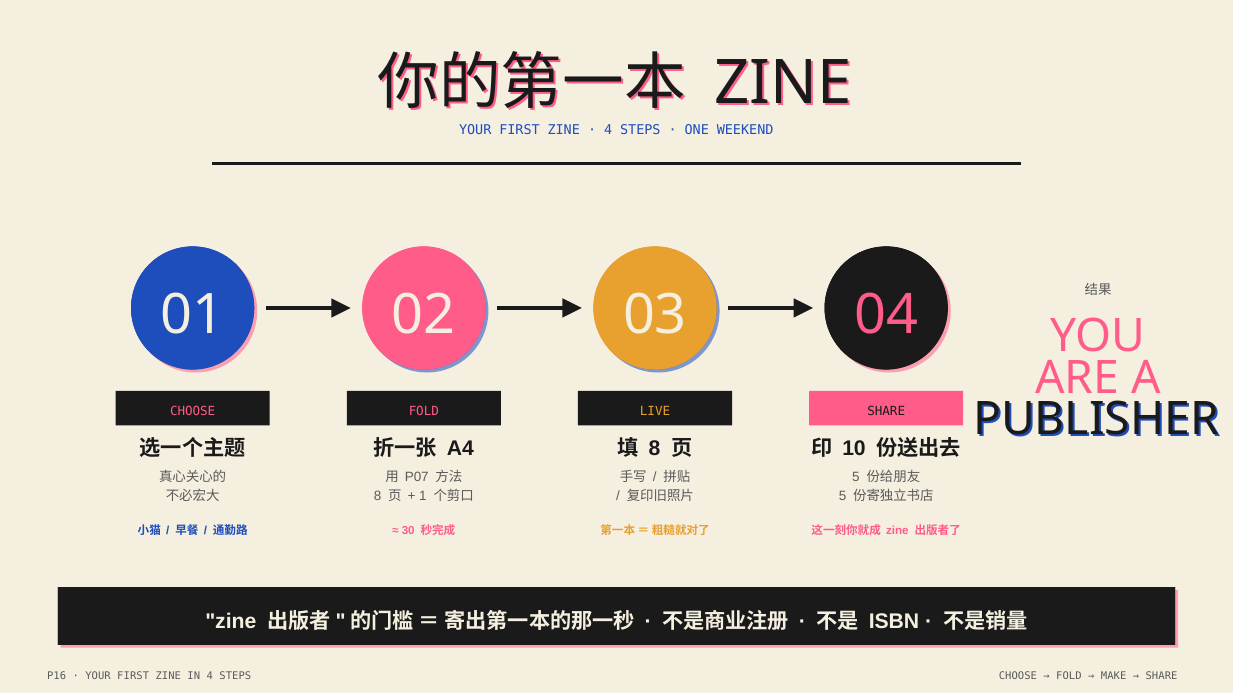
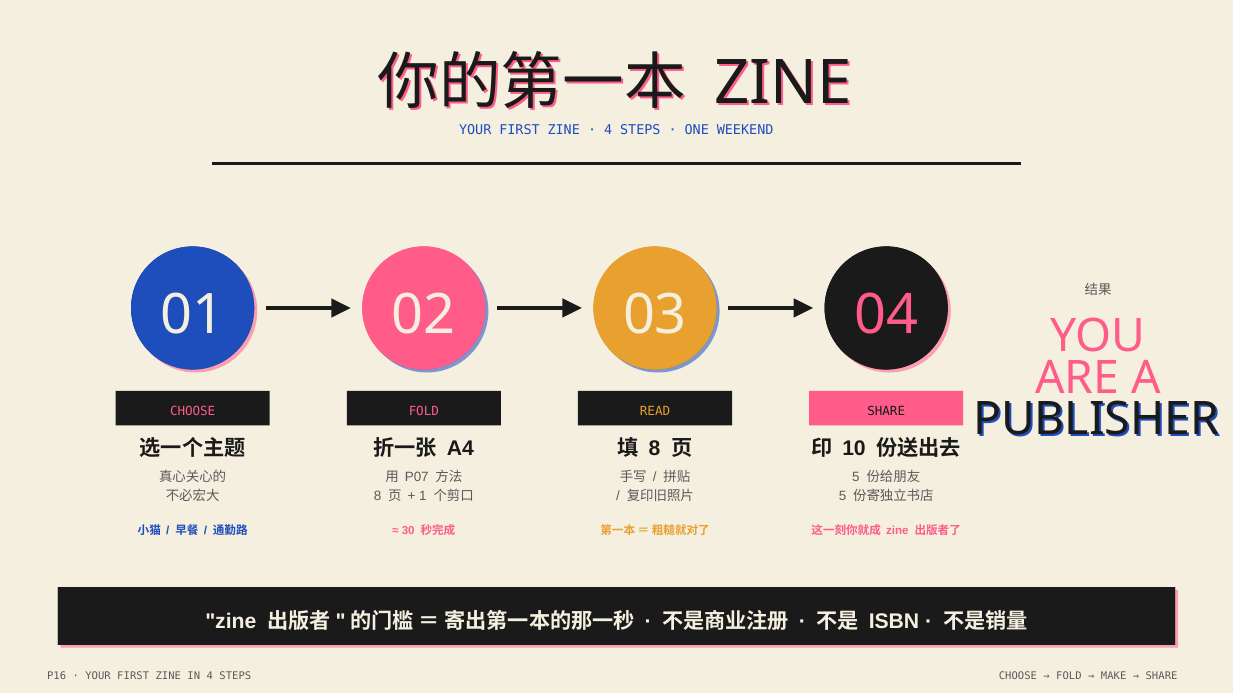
LIVE: LIVE -> READ (655, 412)
